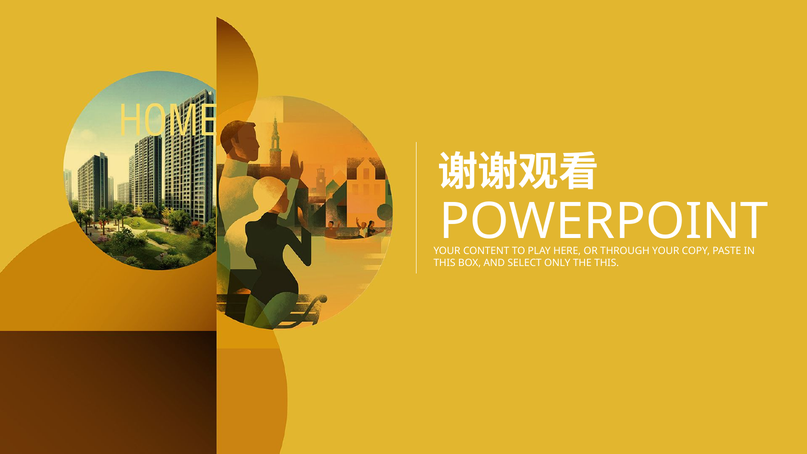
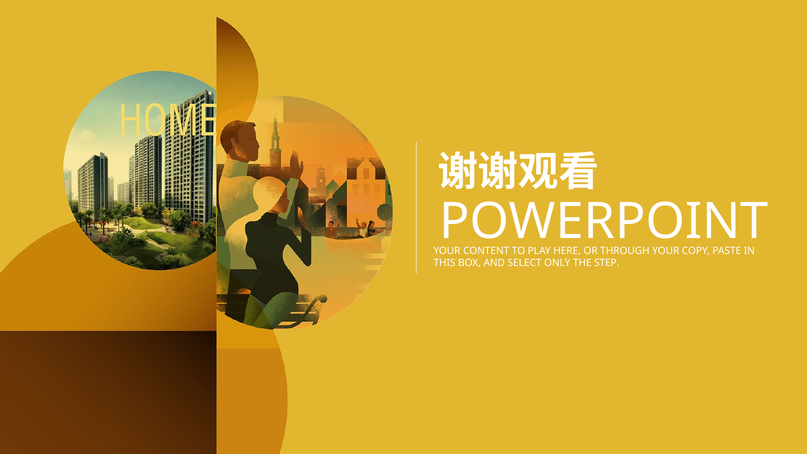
THE THIS: THIS -> STEP (607, 263)
